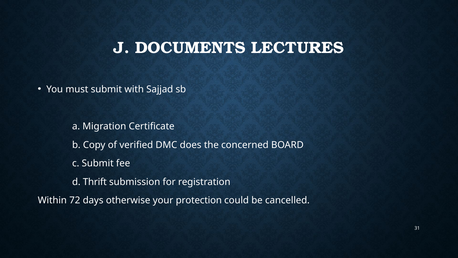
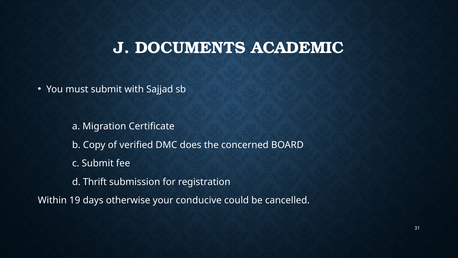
LECTURES: LECTURES -> ACADEMIC (298, 48)
72: 72 -> 19 (75, 200)
protection: protection -> conducive (199, 200)
